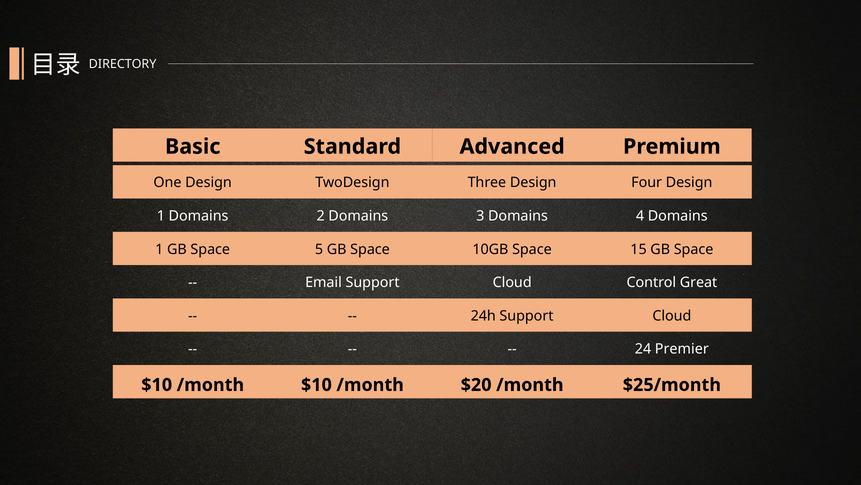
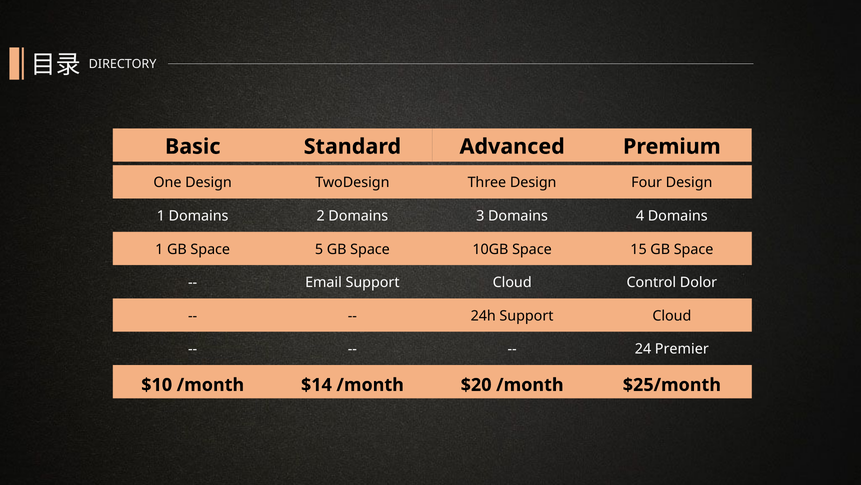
Great: Great -> Dolor (699, 282)
$10: $10 -> $14 (316, 384)
